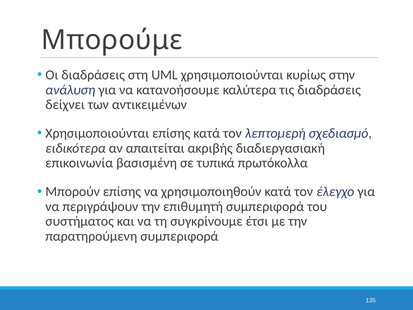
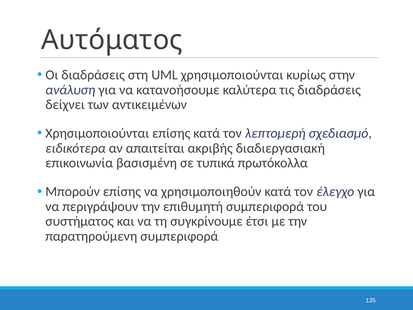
Μπορούμε: Μπορούμε -> Αυτόματος (112, 40)
